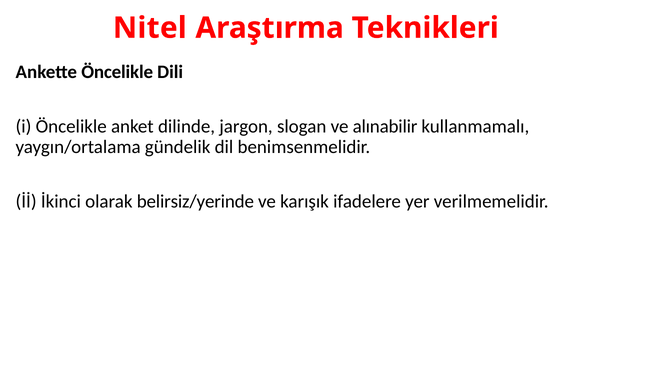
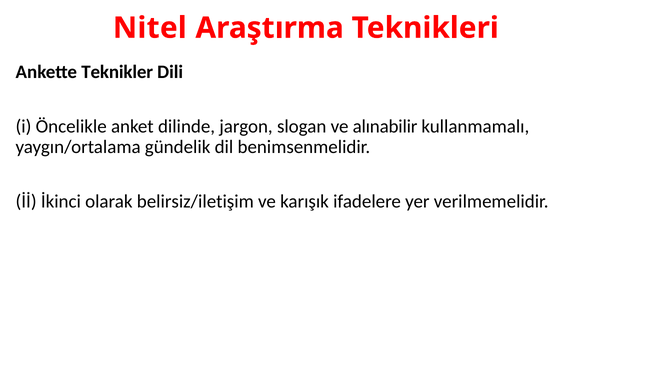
Ankette Öncelikle: Öncelikle -> Teknikler (117, 72)
belirsiz/yerinde: belirsiz/yerinde -> belirsiz/iletişim (195, 202)
